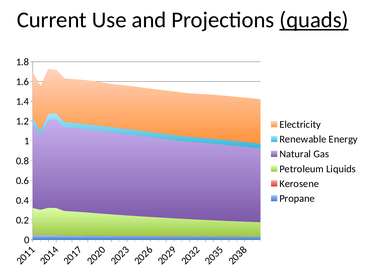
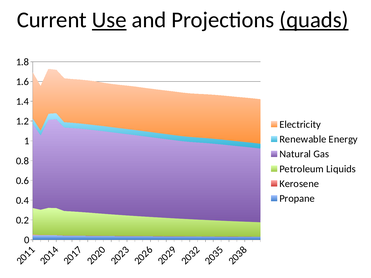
Use underline: none -> present (109, 20)
